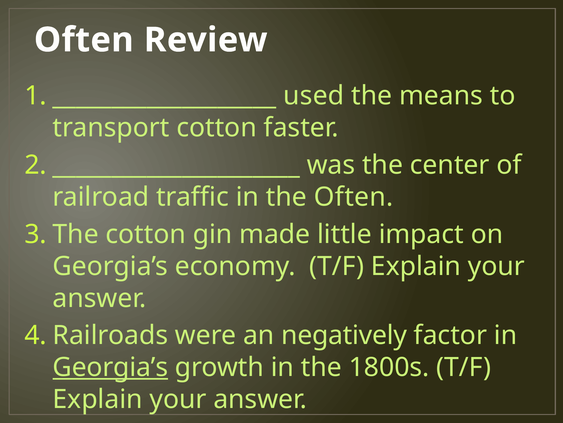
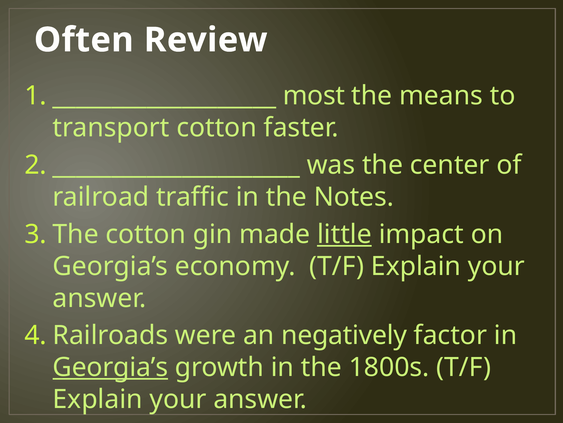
used: used -> most (314, 96)
the Often: Often -> Notes (354, 197)
little underline: none -> present (344, 234)
